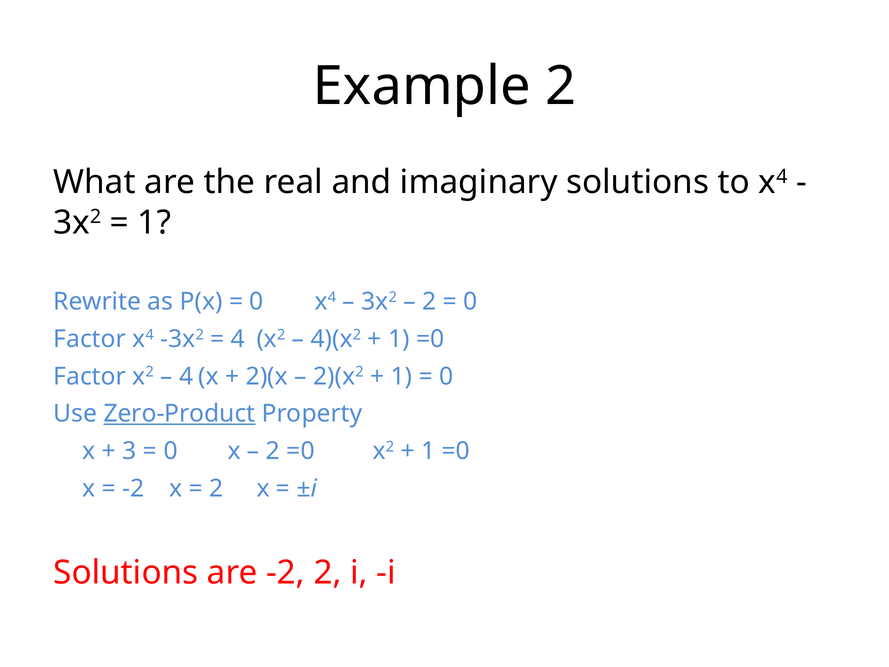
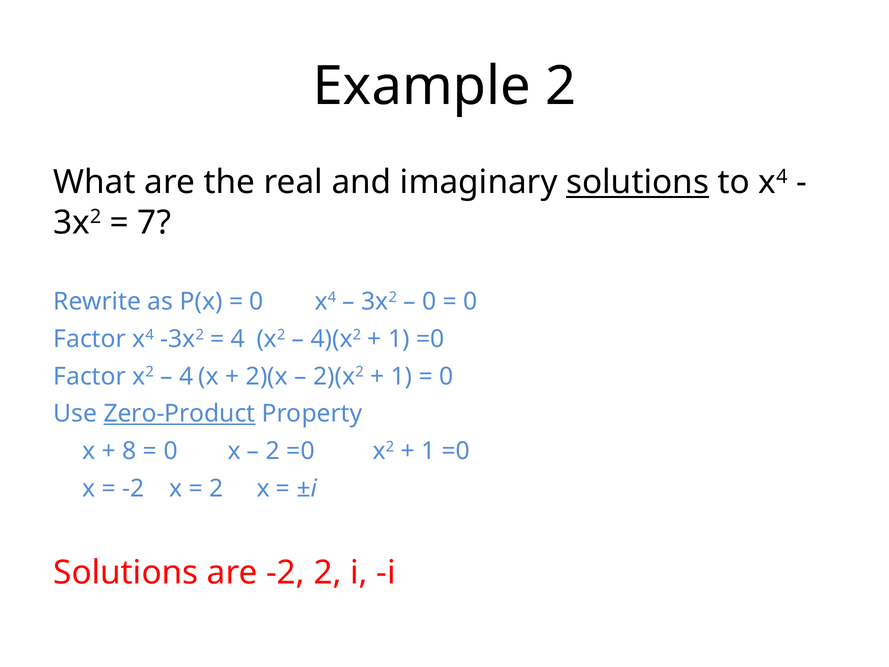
solutions underline: none -> present (638, 182)
1: 1 -> 7 (154, 222)
2: 2 -> 0 (429, 302)
3: 3 -> 8 (129, 451)
